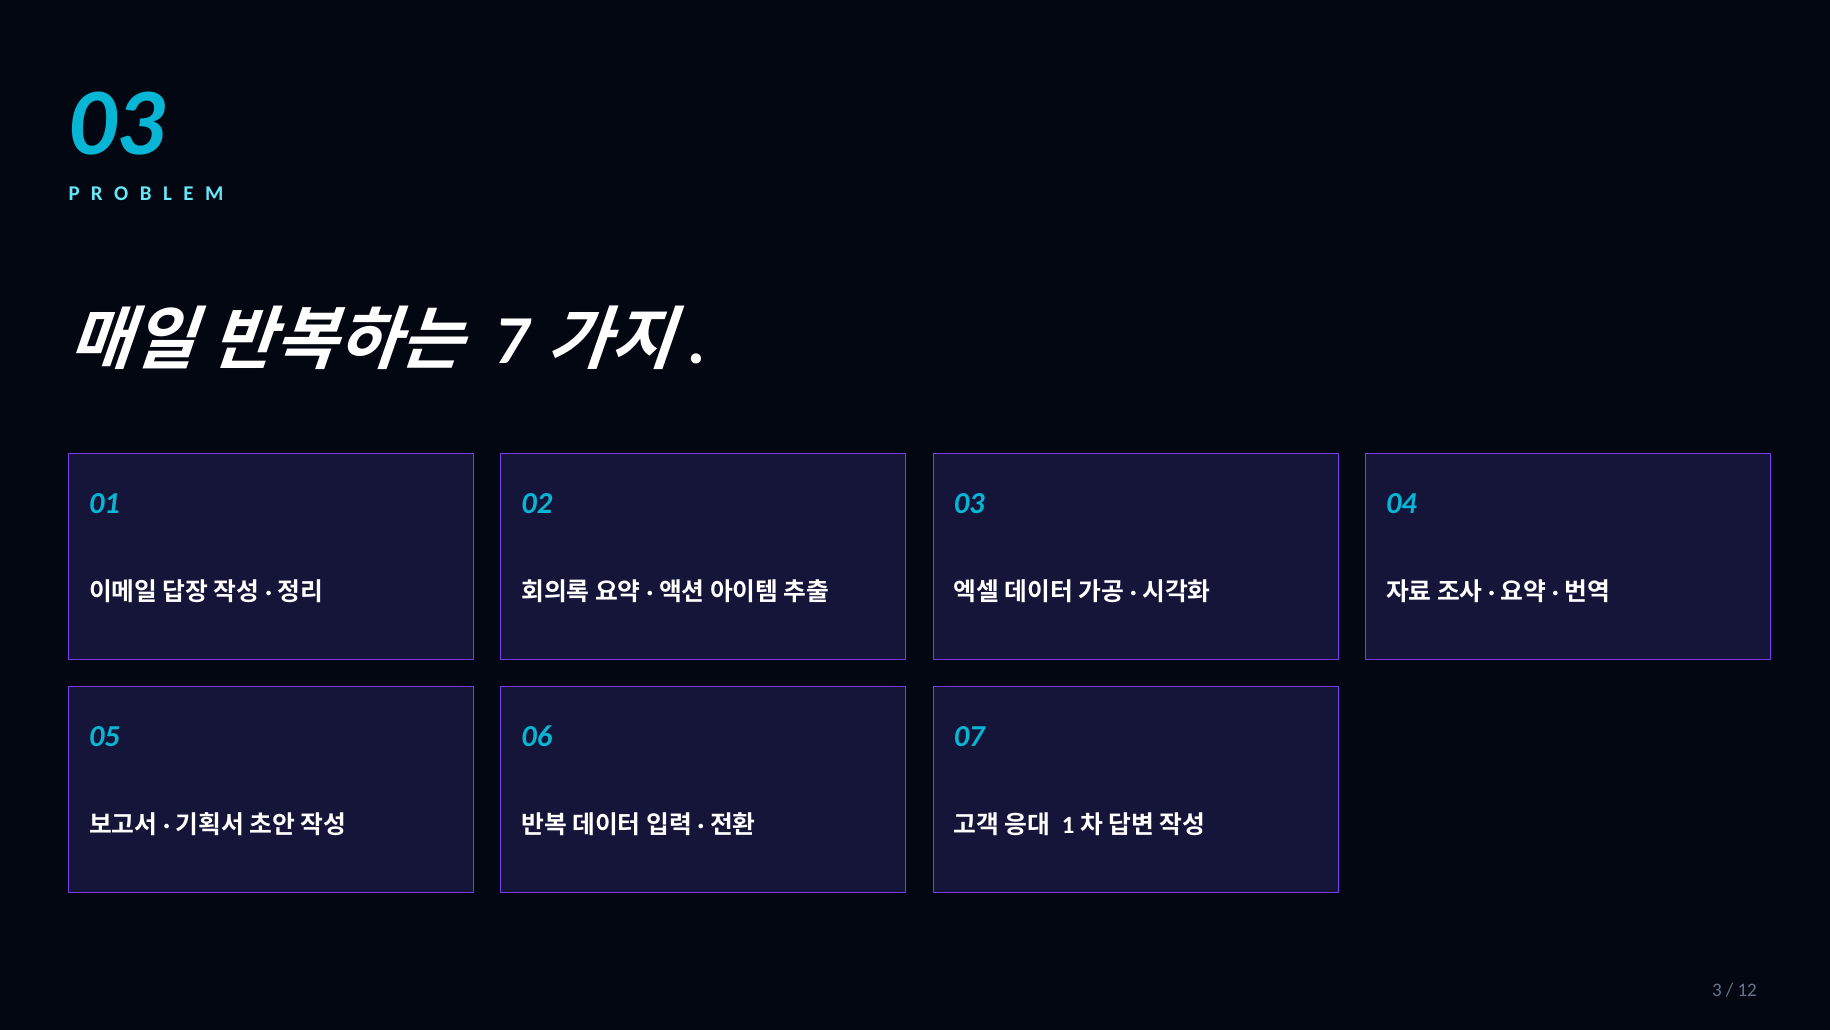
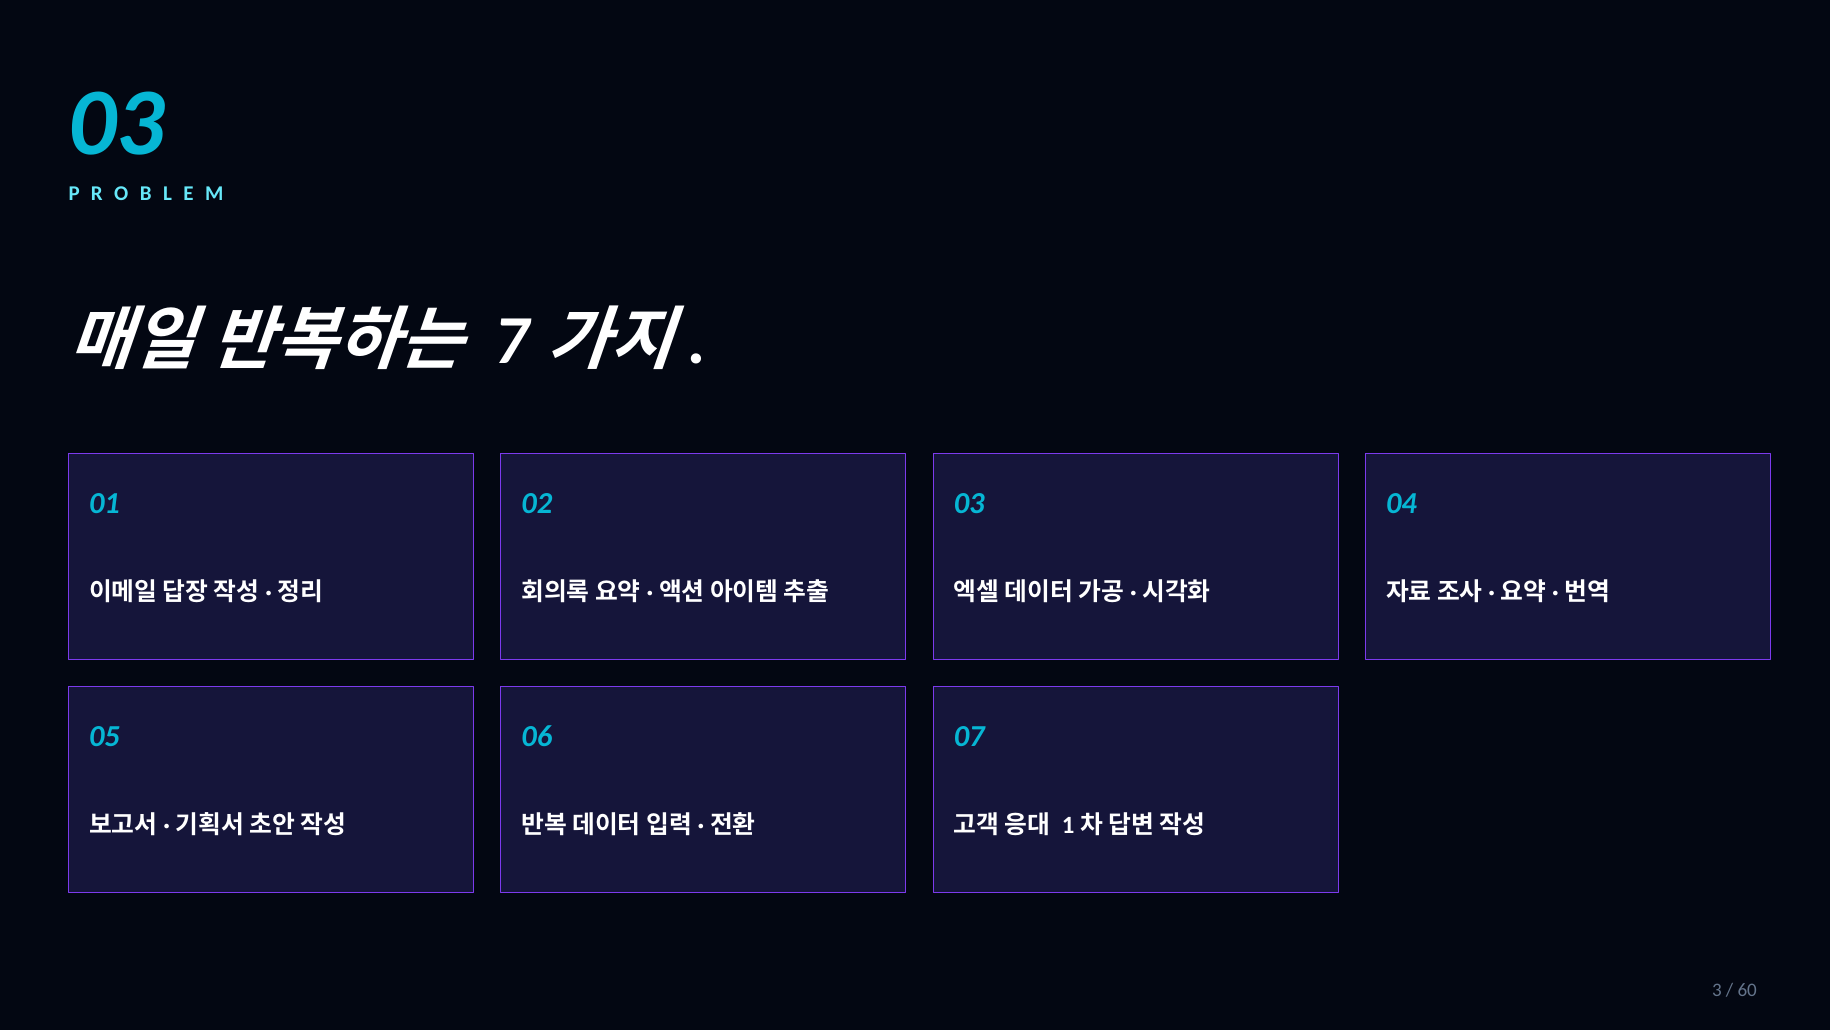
12: 12 -> 60 (1747, 989)
